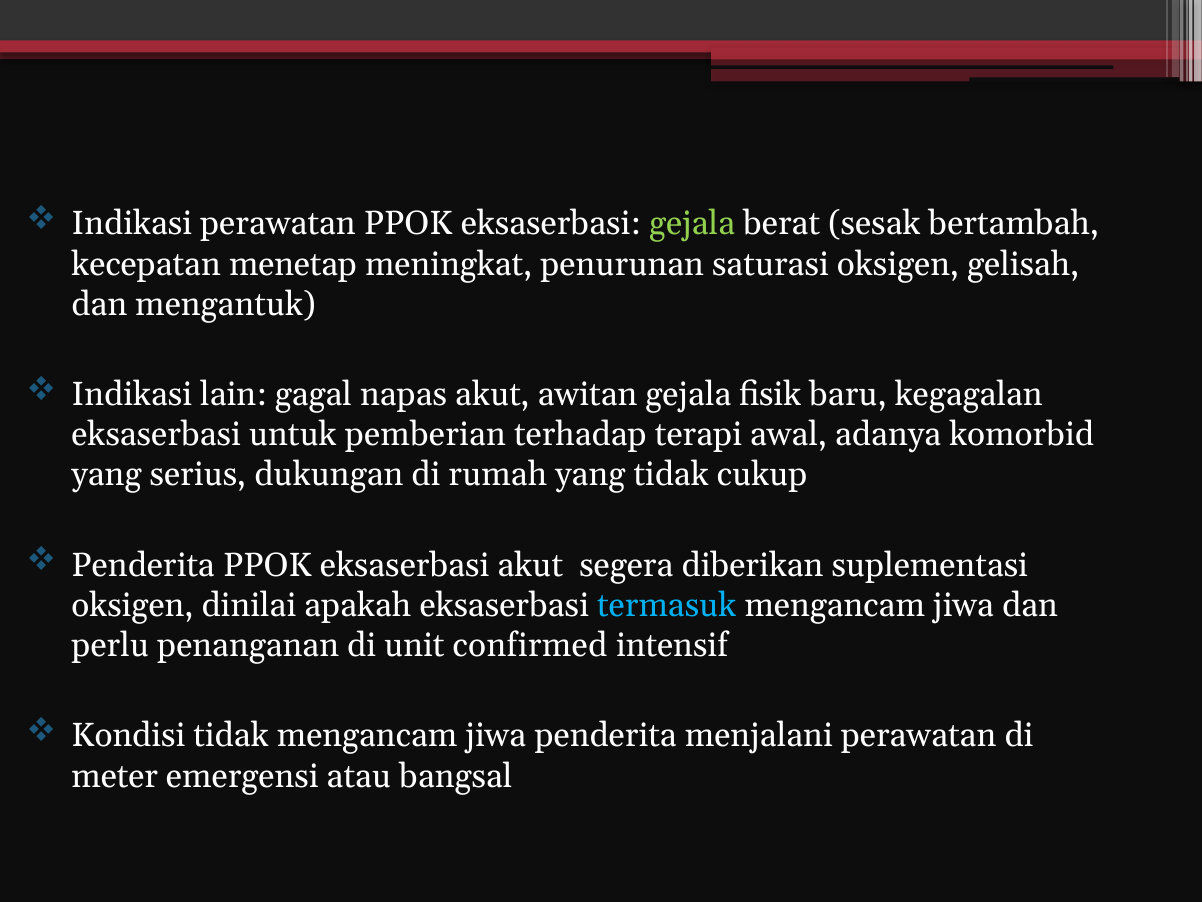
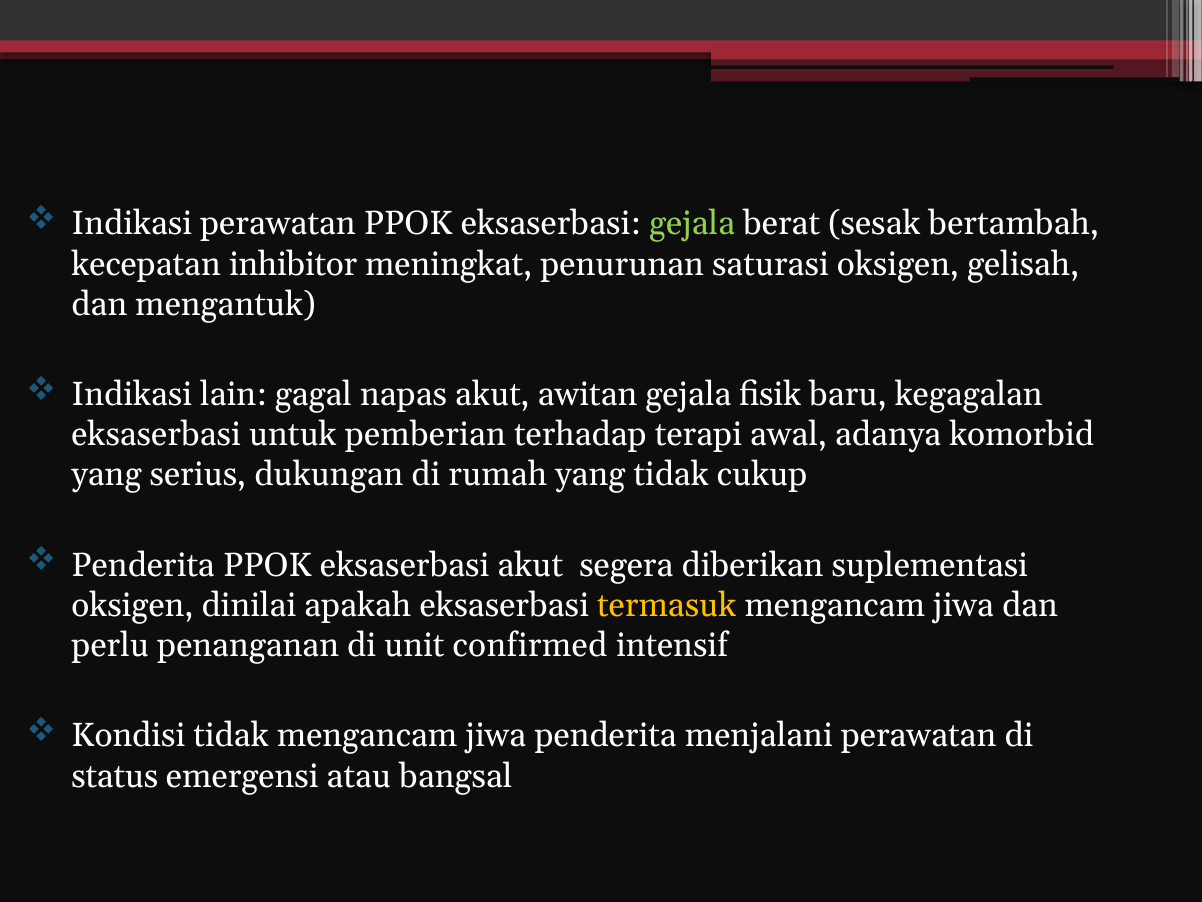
menetap: menetap -> inhibitor (293, 264)
termasuk colour: light blue -> yellow (667, 605)
meter: meter -> status (115, 776)
